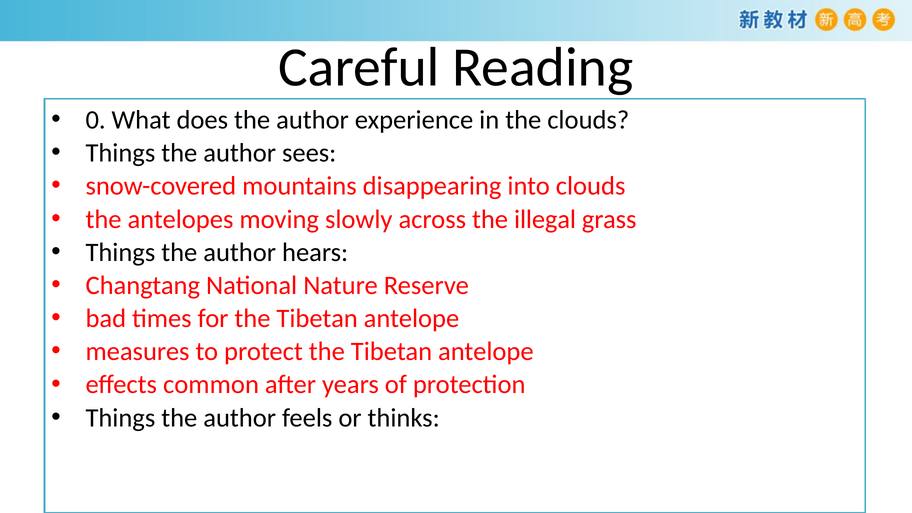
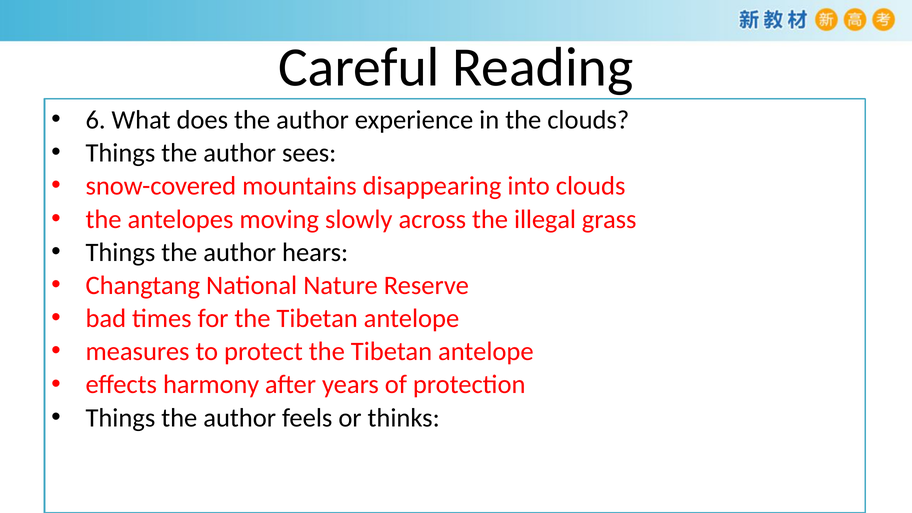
0: 0 -> 6 (96, 120)
common: common -> harmony (211, 385)
